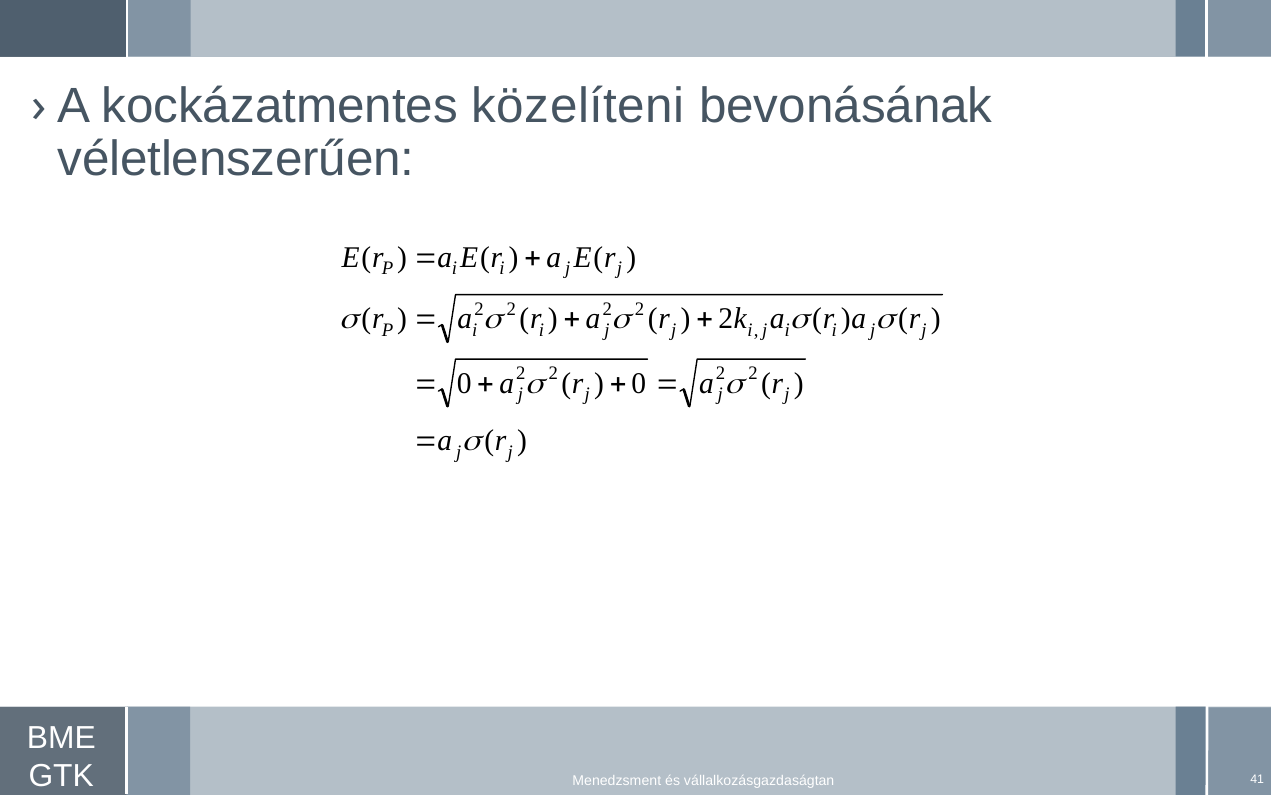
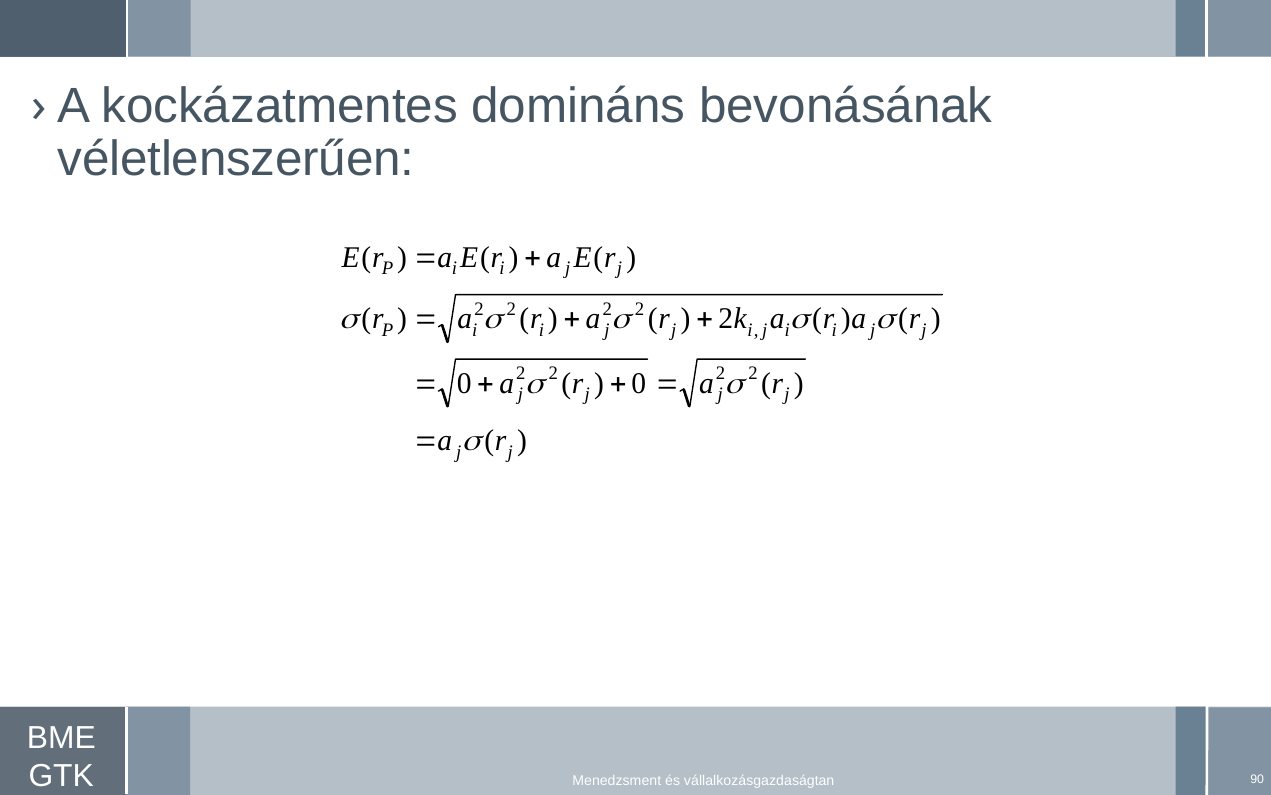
közelíteni: közelíteni -> domináns (579, 106)
41: 41 -> 90 (1257, 778)
